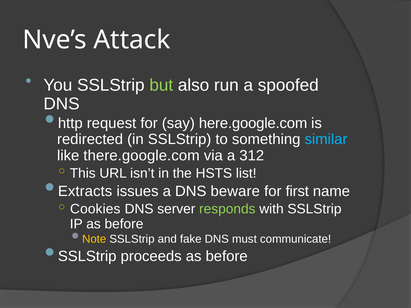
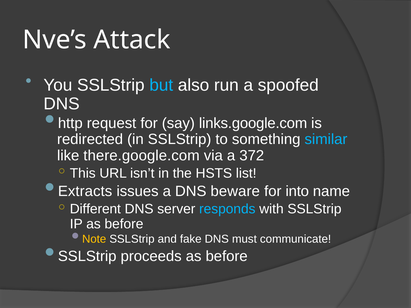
but colour: light green -> light blue (161, 85)
here.google.com: here.google.com -> links.google.com (253, 124)
312: 312 -> 372 (252, 156)
first: first -> into (297, 191)
Cookies: Cookies -> Different (95, 209)
responds colour: light green -> light blue (227, 209)
